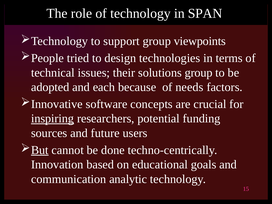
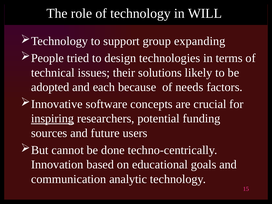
SPAN: SPAN -> WILL (205, 13)
viewpoints: viewpoints -> expanding (200, 41)
solutions group: group -> likely (199, 73)
But underline: present -> none (40, 150)
